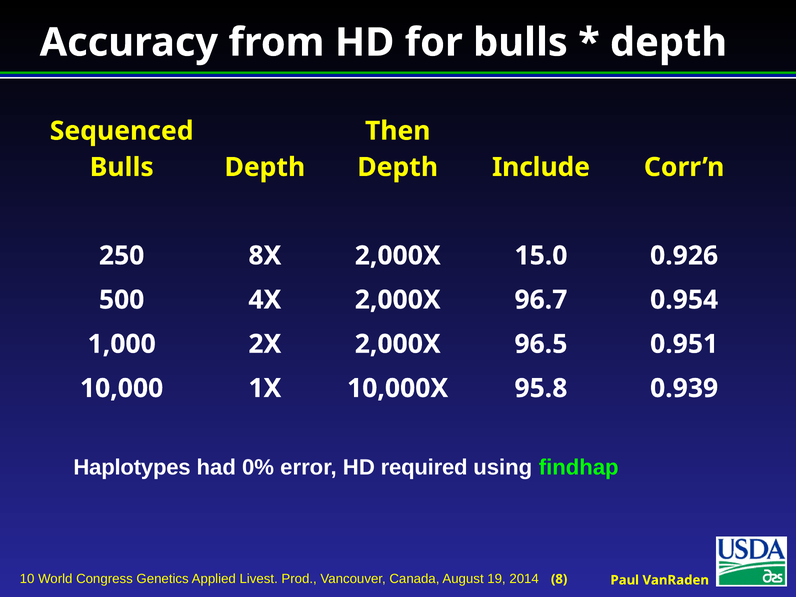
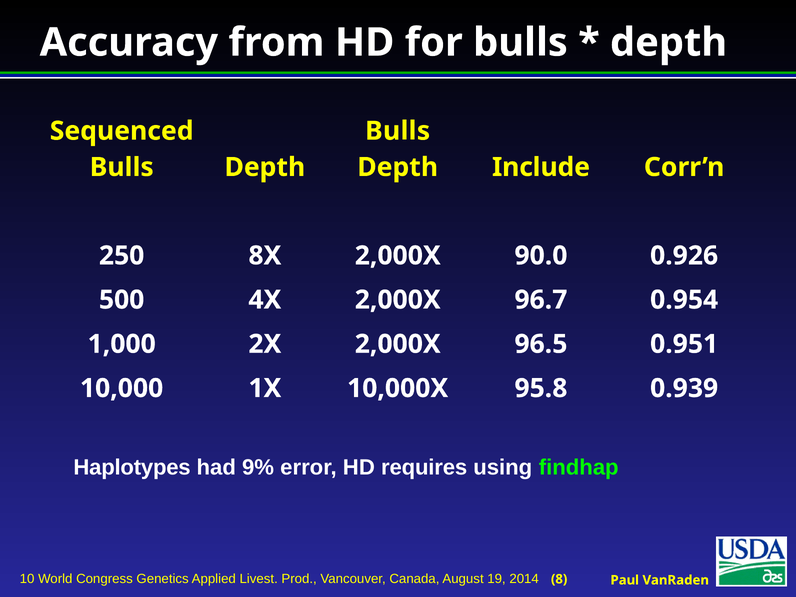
Then: Then -> Bulls (398, 131)
15.0: 15.0 -> 90.0 (541, 256)
0%: 0% -> 9% (258, 468)
required: required -> requires (424, 468)
